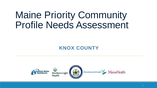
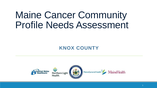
Priority: Priority -> Cancer (60, 15)
